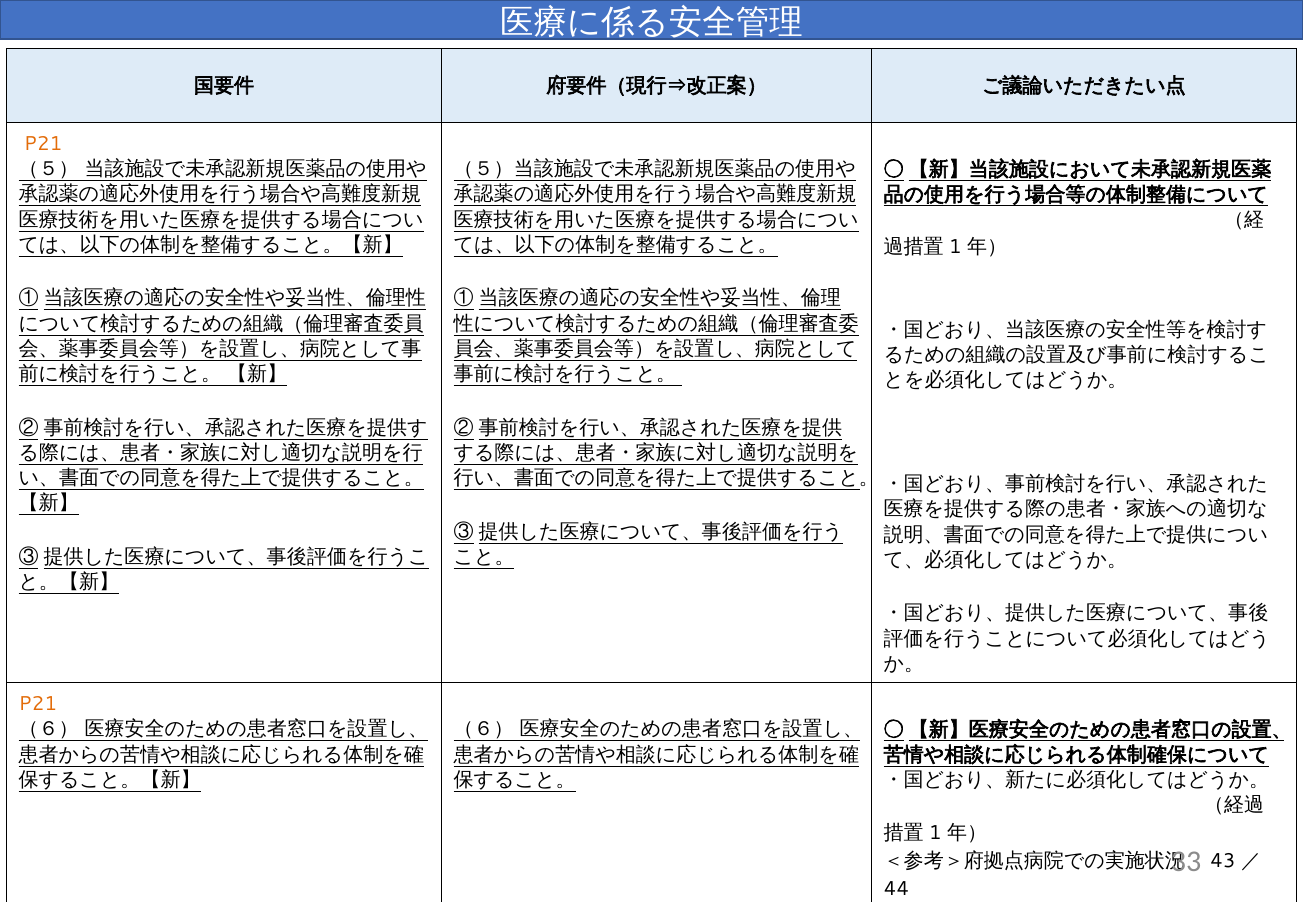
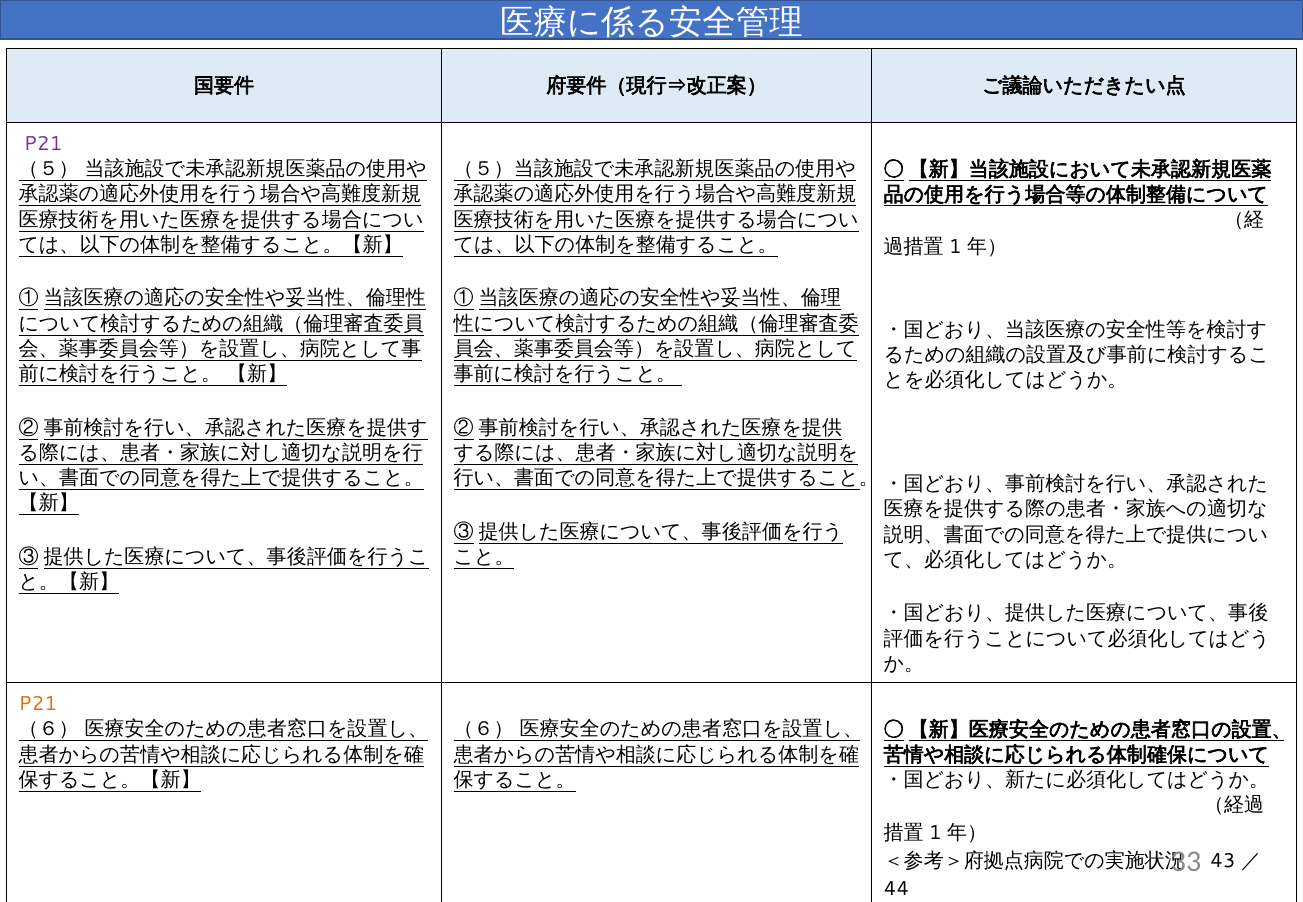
P21 colour: orange -> purple (43, 143)
